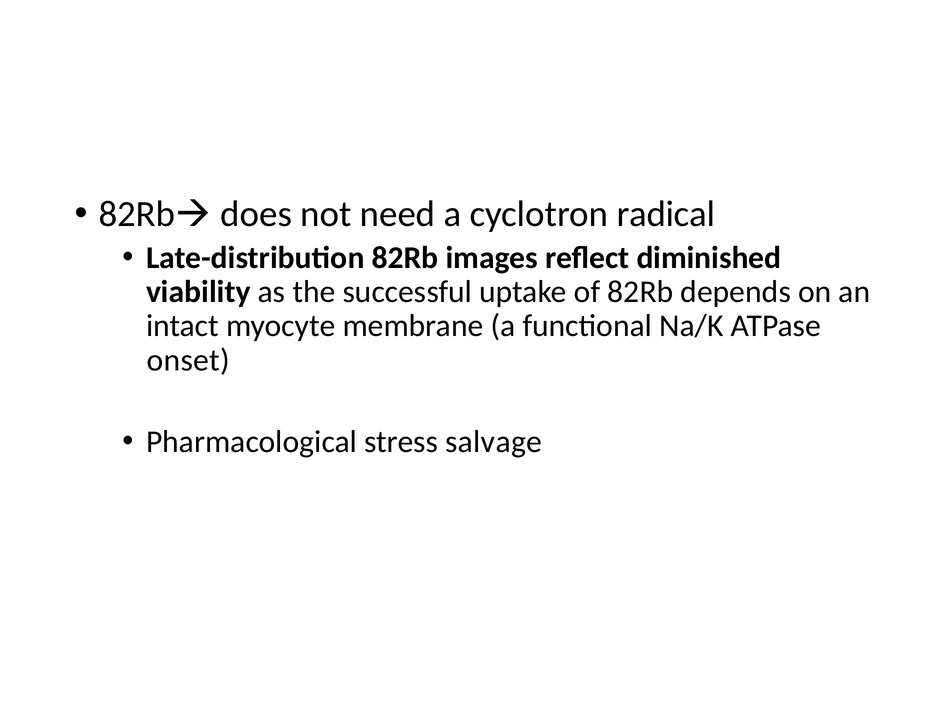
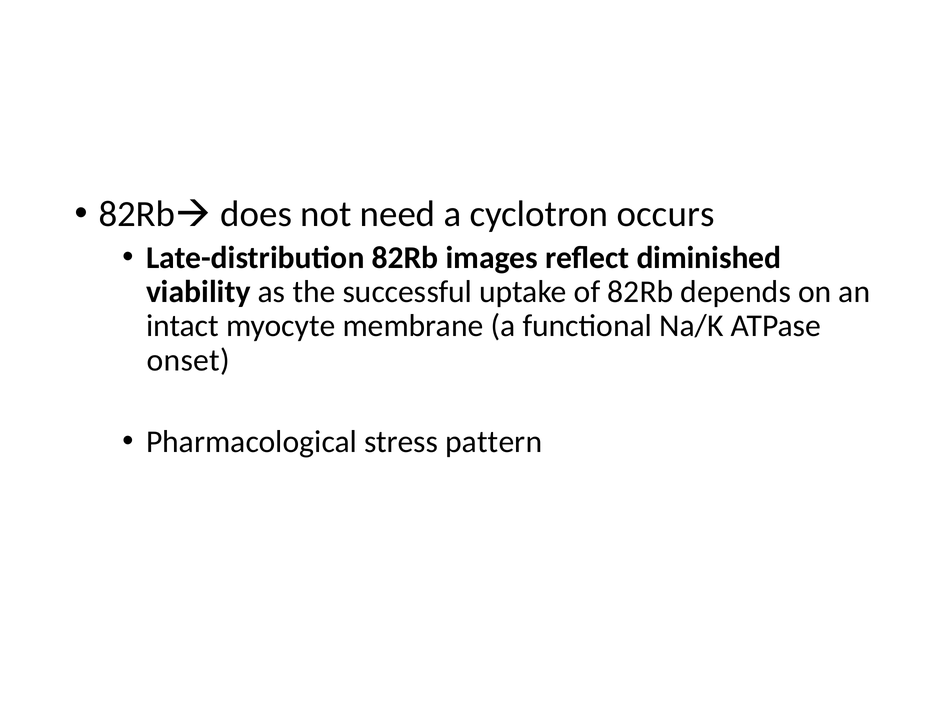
radical: radical -> occurs (666, 214)
salvage: salvage -> pattern (494, 442)
